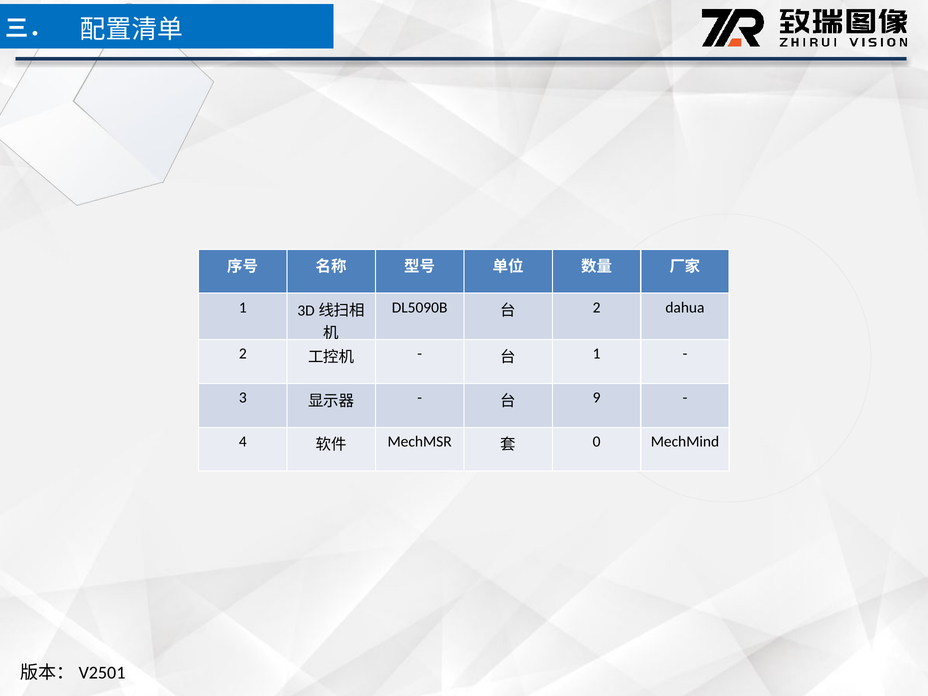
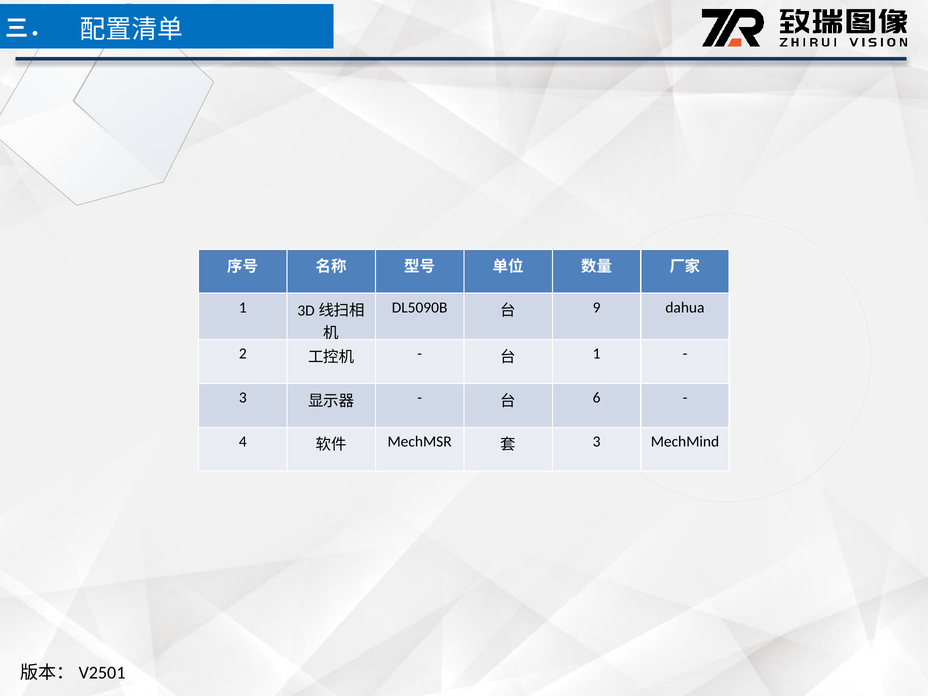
2: 2 -> 9 (597, 307)
9: 9 -> 6 (597, 398)
0: 0 -> 3 (597, 442)
